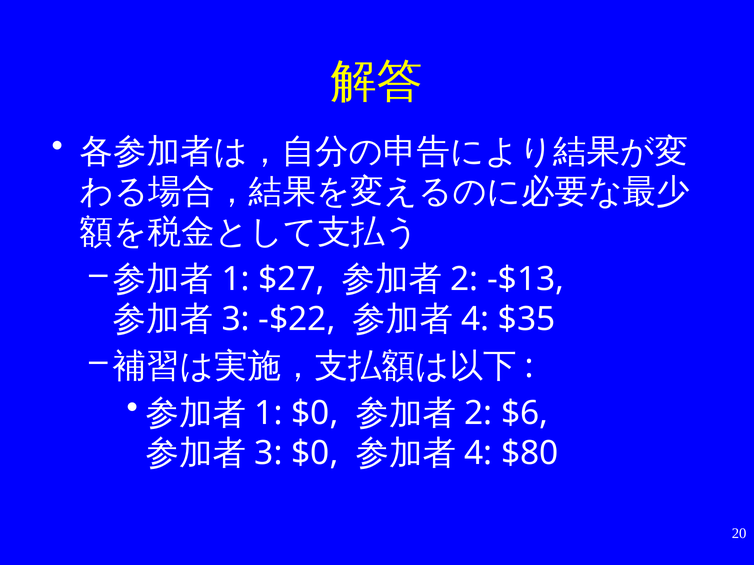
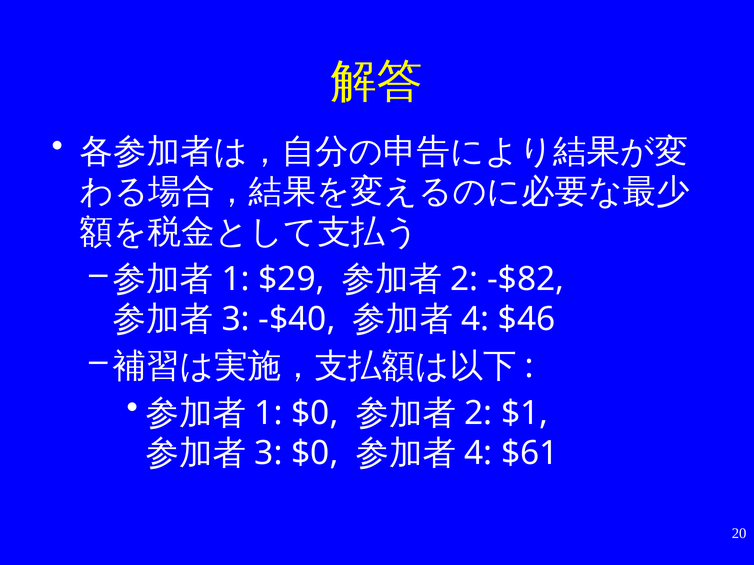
$27: $27 -> $29 (292, 279)
-$13: -$13 -> -$82 (526, 279)
-$22: -$22 -> -$40 (297, 319)
$35: $35 -> $46 (527, 319)
$6: $6 -> $1 (525, 413)
$80: $80 -> $61 (530, 454)
